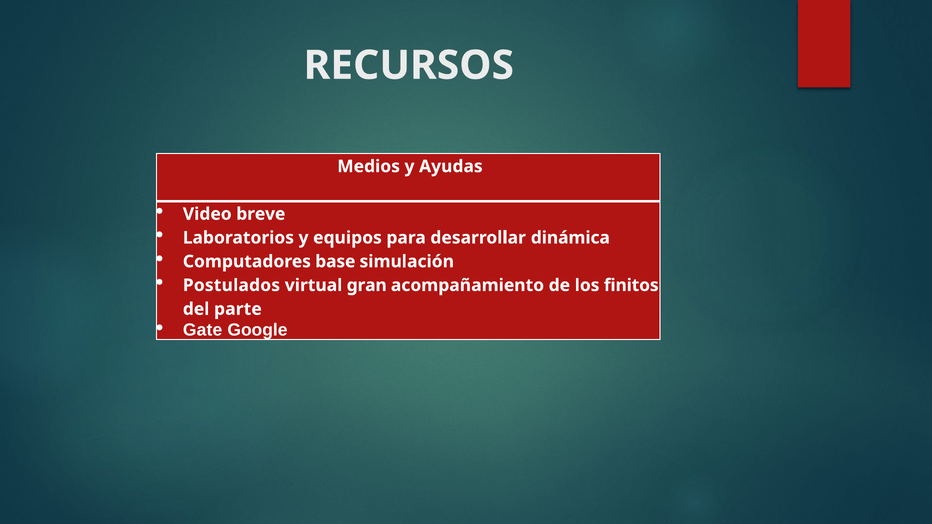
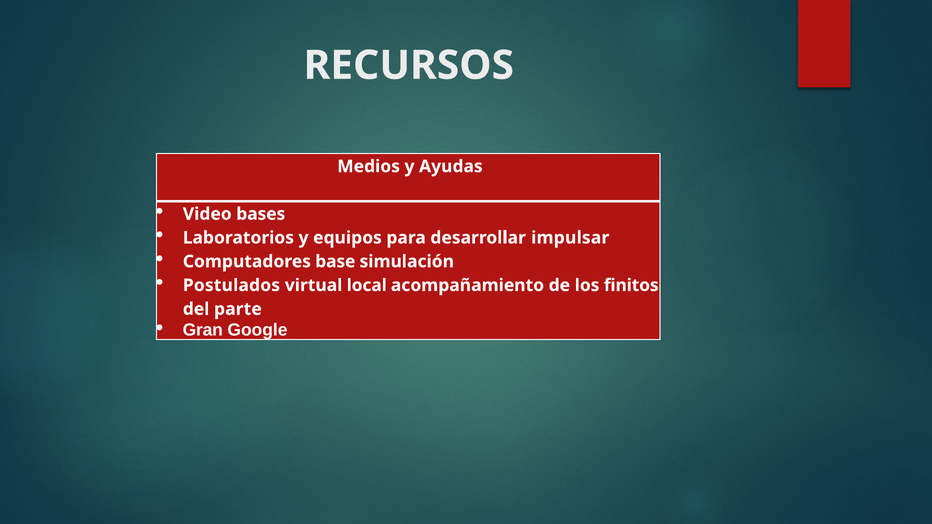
breve: breve -> bases (261, 214)
dinámica: dinámica -> impulsar (570, 238)
gran: gran -> local (367, 285)
Gate: Gate -> Gran (203, 330)
